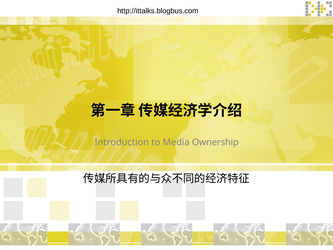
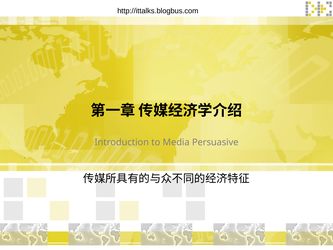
Ownership: Ownership -> Persuasive (215, 142)
